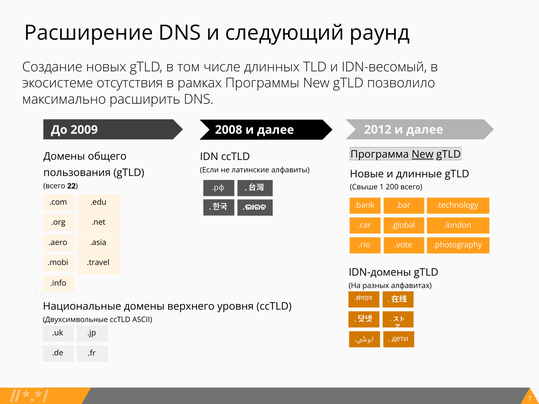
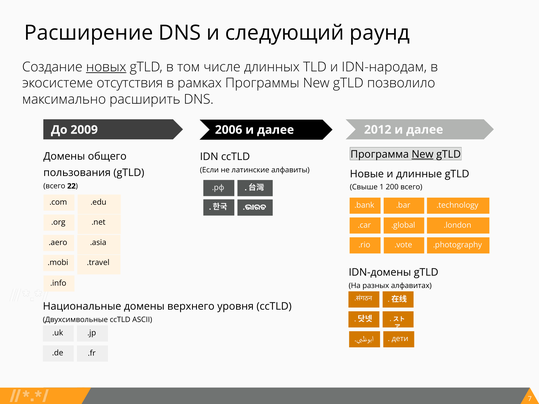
новых underline: none -> present (106, 67)
IDN-весомый: IDN-весомый -> IDN-народам (384, 67)
2008: 2008 -> 2006 (229, 130)
